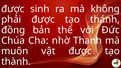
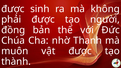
thánh: thánh -> người (105, 20)
